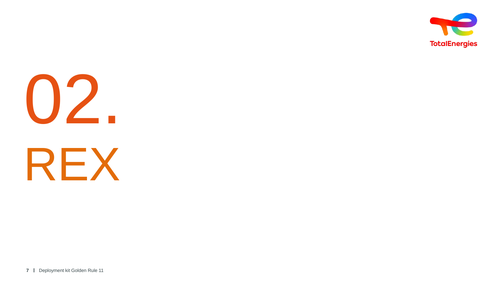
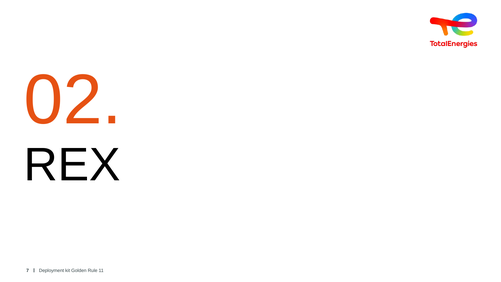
REX colour: orange -> black (72, 165)
